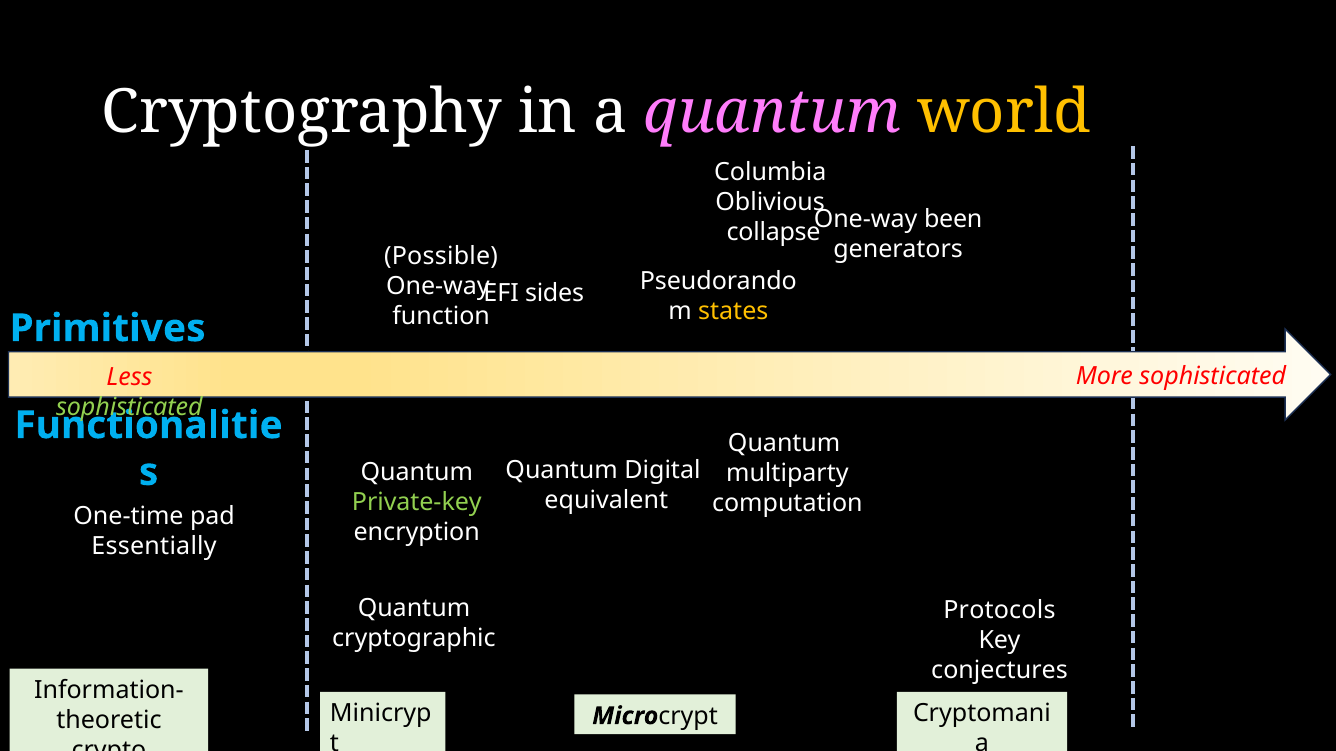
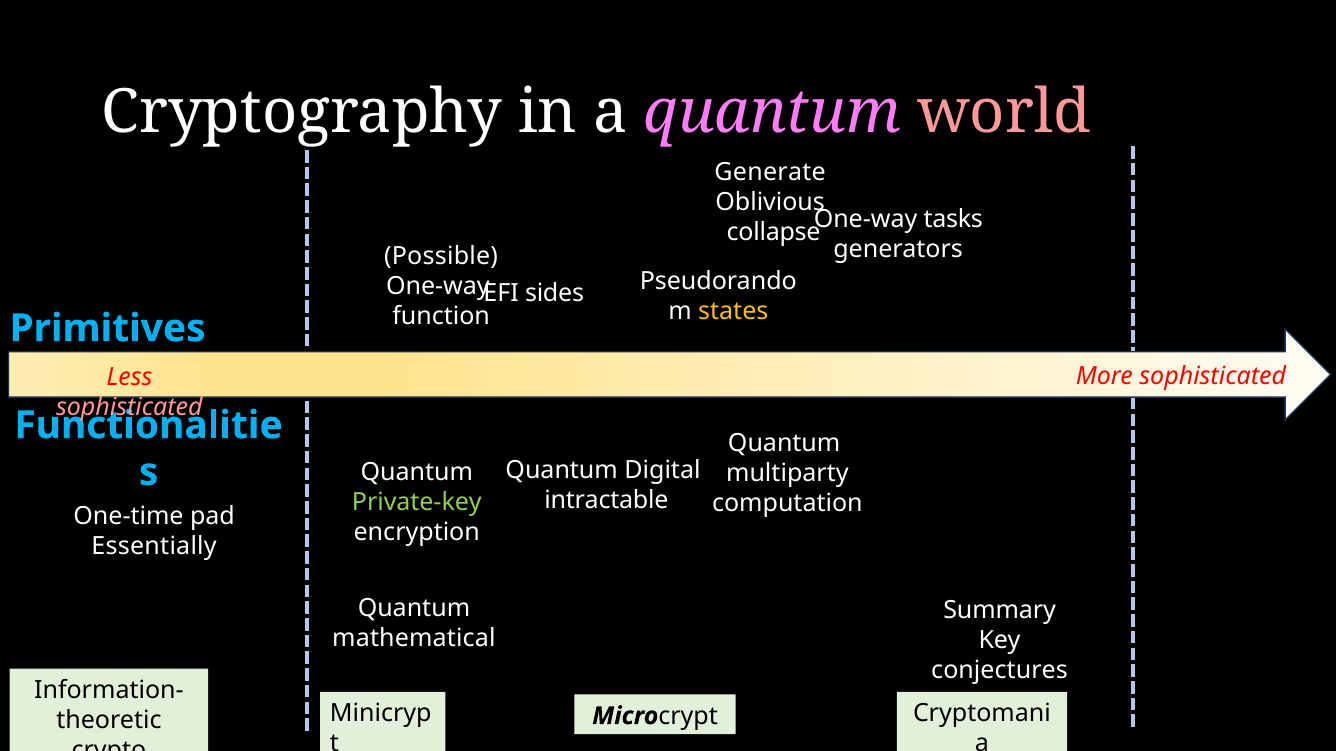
world colour: yellow -> pink (1004, 112)
Columbia: Columbia -> Generate (770, 172)
been: been -> tasks (953, 219)
sophisticated colour: light green -> pink (129, 408)
equivalent: equivalent -> intractable (606, 501)
Protocols: Protocols -> Summary (1000, 611)
cryptographic: cryptographic -> mathematical (414, 638)
